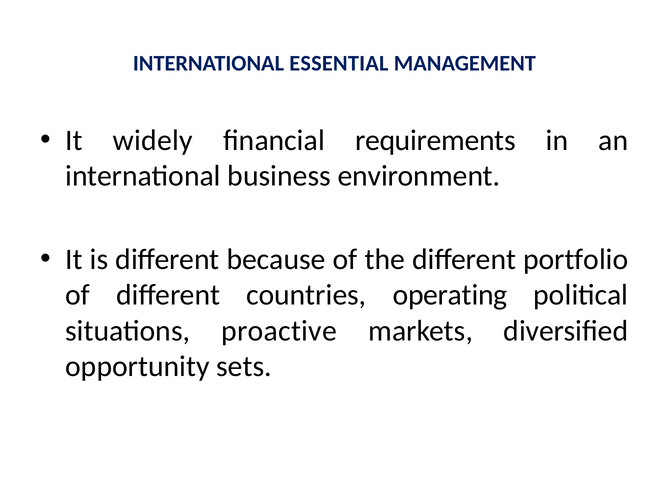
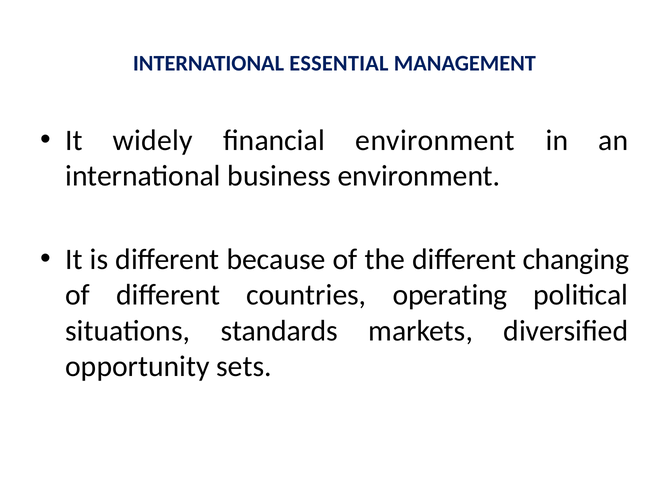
financial requirements: requirements -> environment (435, 140)
portfolio: portfolio -> changing (576, 259)
proactive: proactive -> standards (279, 331)
